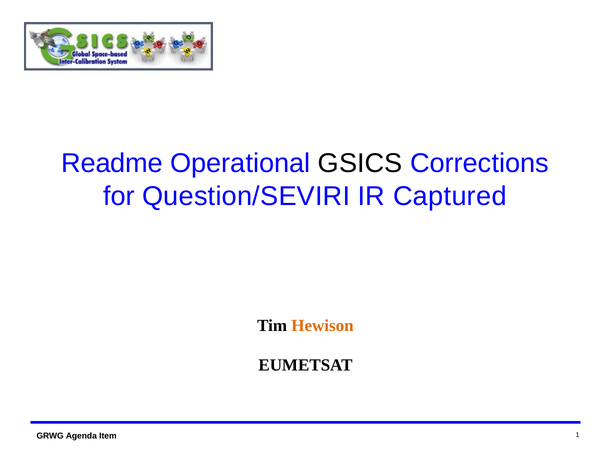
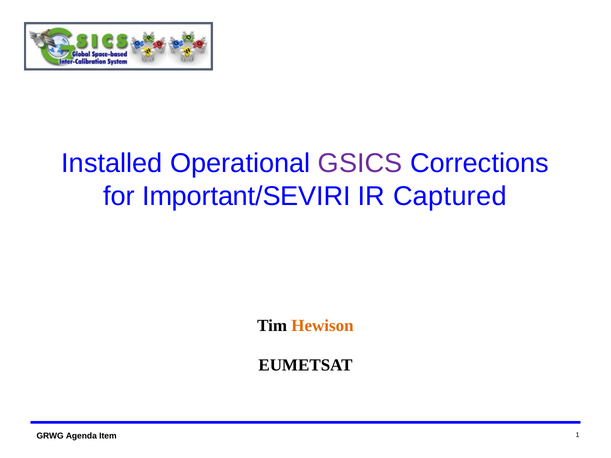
Readme: Readme -> Installed (112, 164)
GSICS colour: black -> purple (360, 164)
Question/SEVIRI: Question/SEVIRI -> Important/SEVIRI (246, 196)
